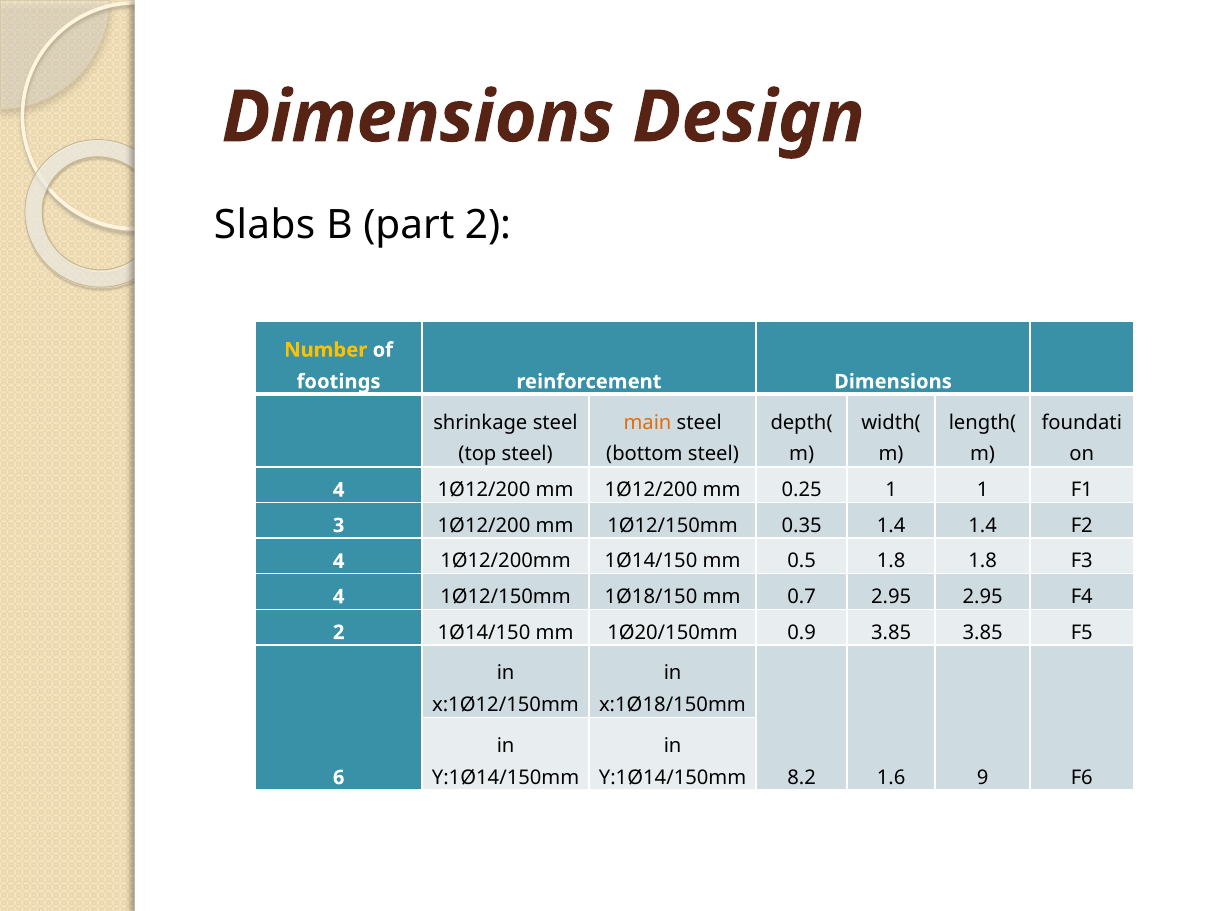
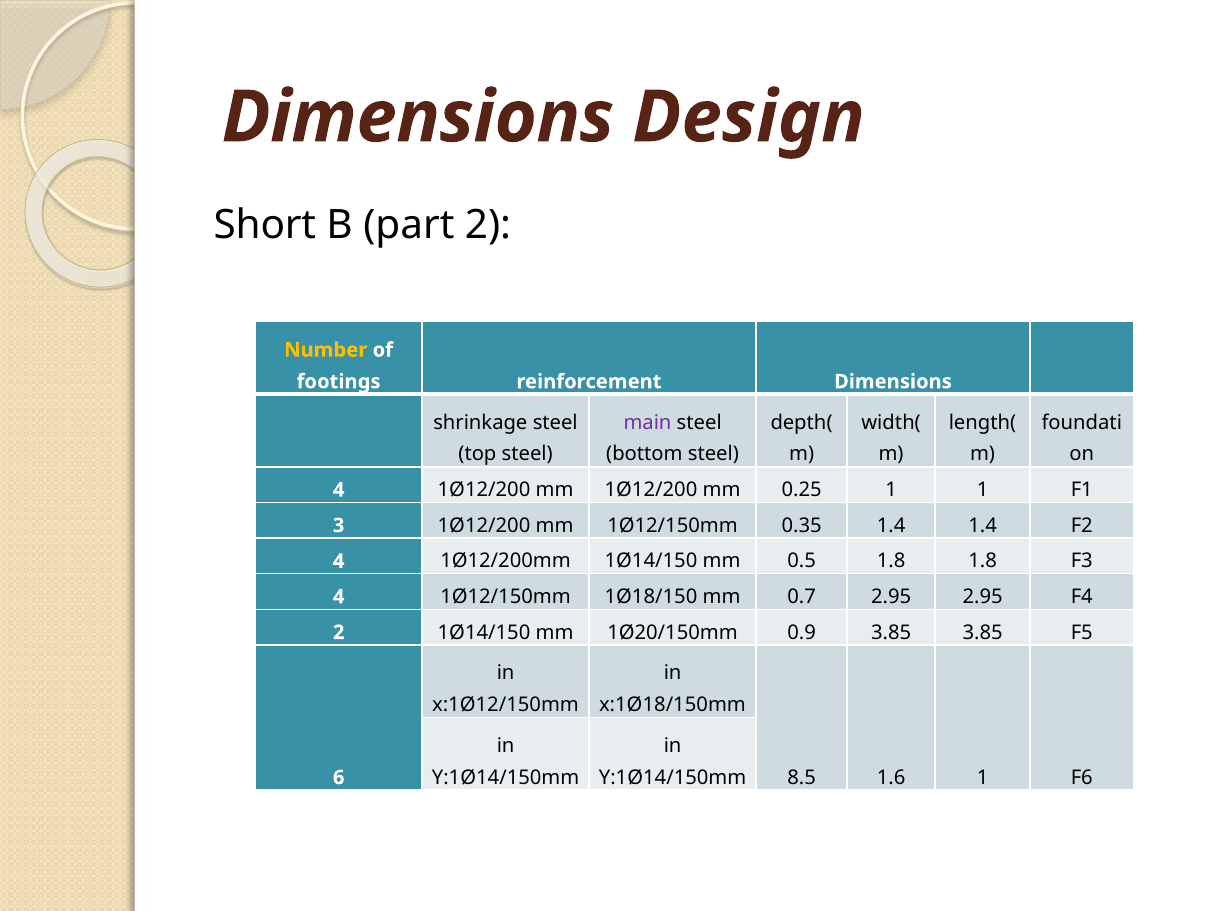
Slabs: Slabs -> Short (265, 226)
main colour: orange -> purple (647, 423)
8.2: 8.2 -> 8.5 (802, 778)
1.6 9: 9 -> 1 (983, 778)
